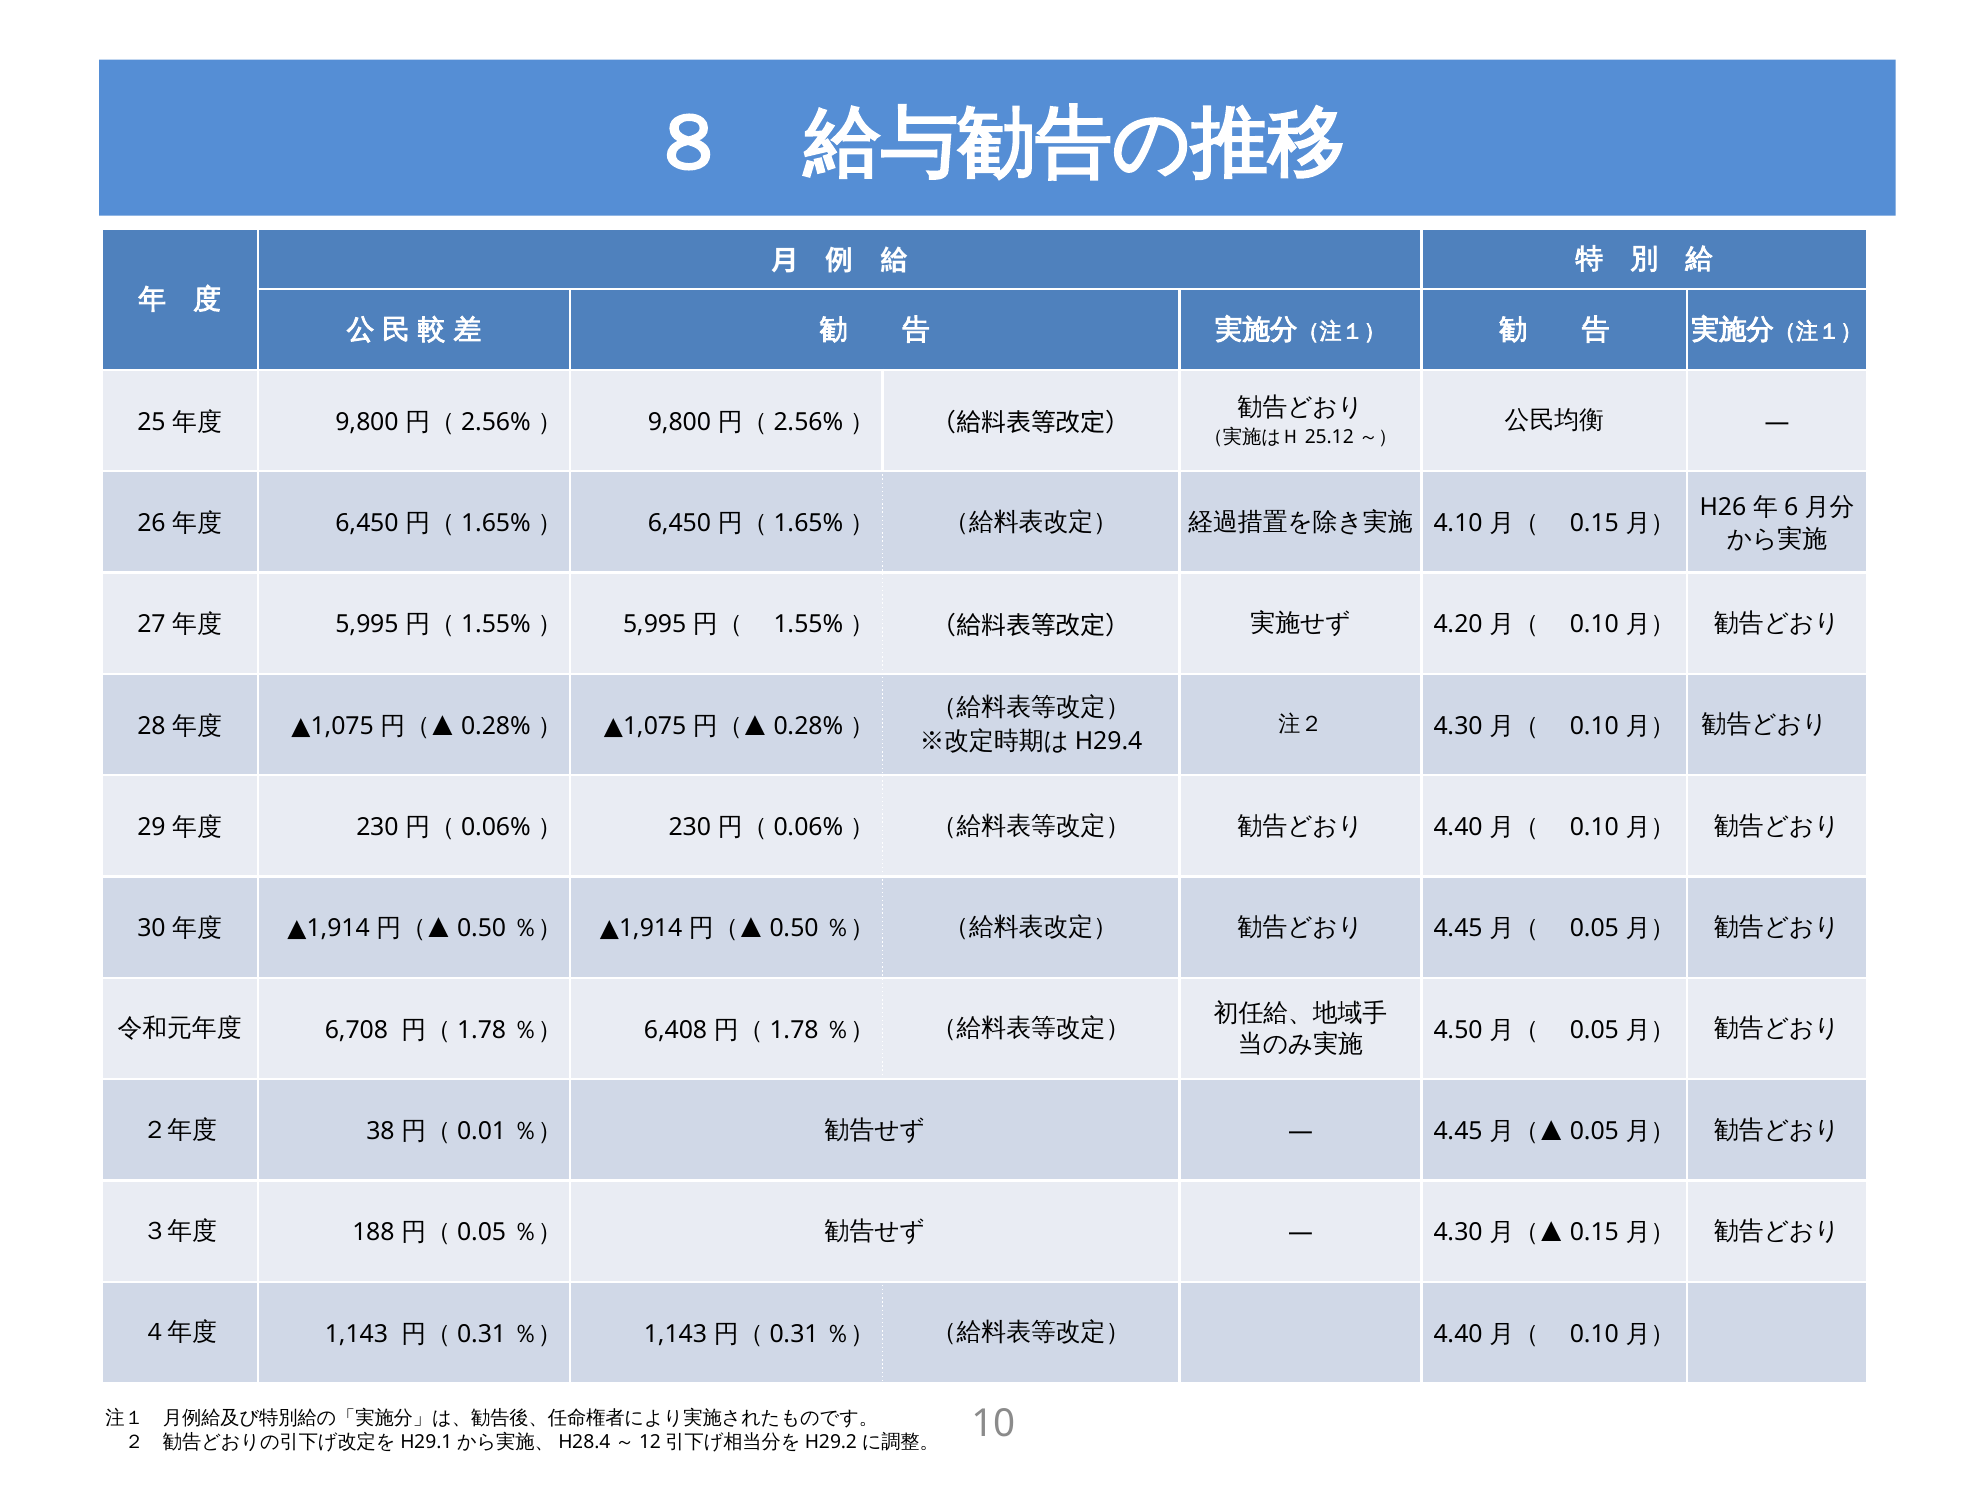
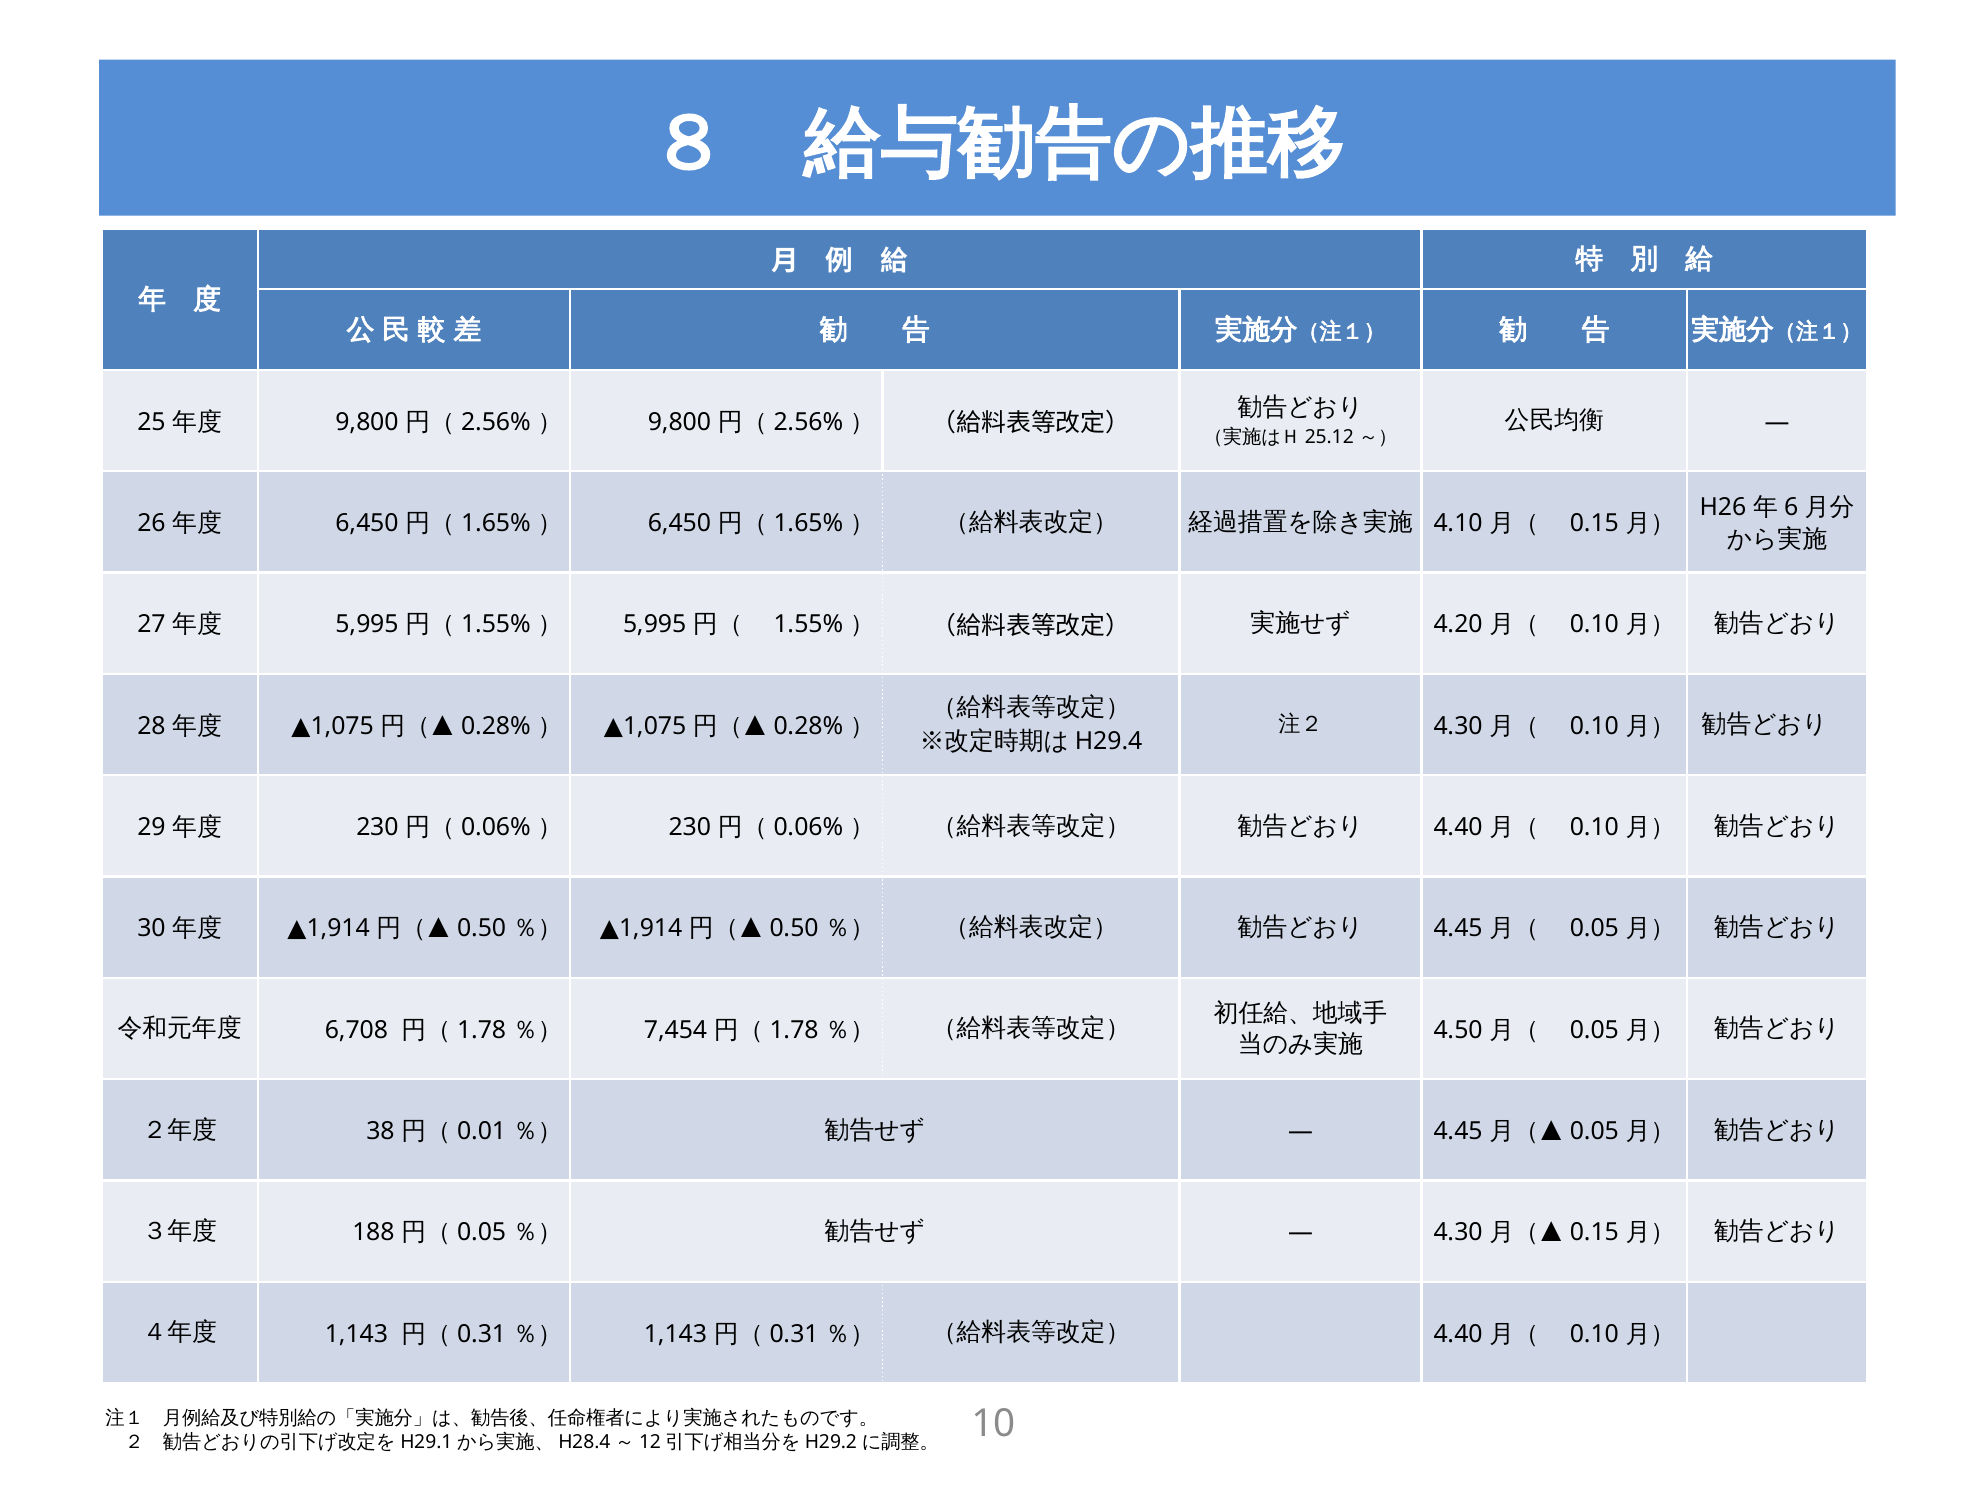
6,408: 6,408 -> 7,454 (675, 1030)
